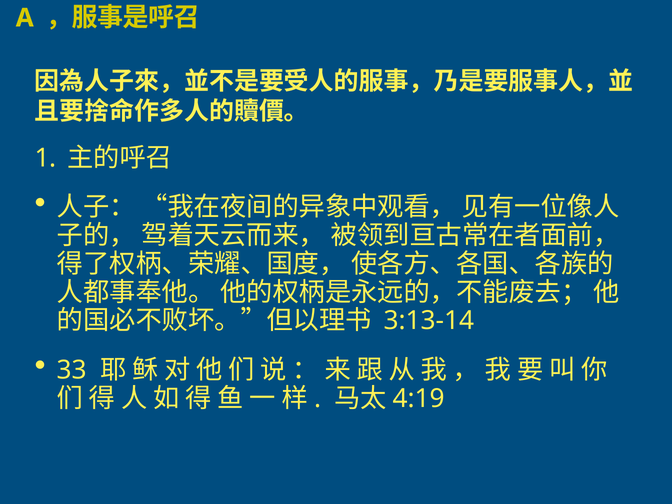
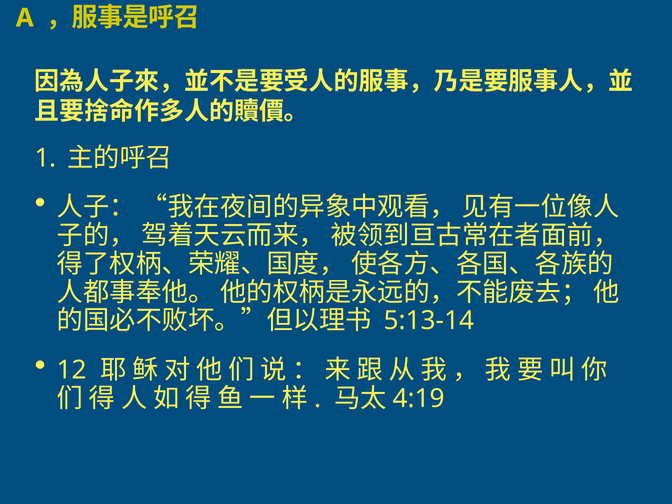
3:13-14: 3:13-14 -> 5:13-14 (429, 321)
33: 33 -> 12 (72, 370)
